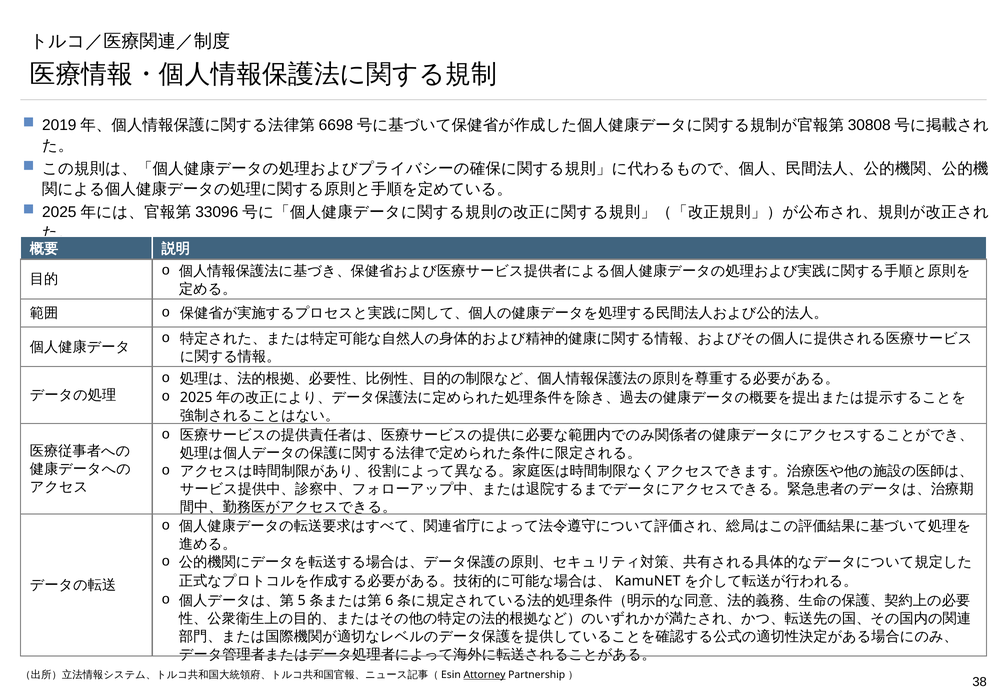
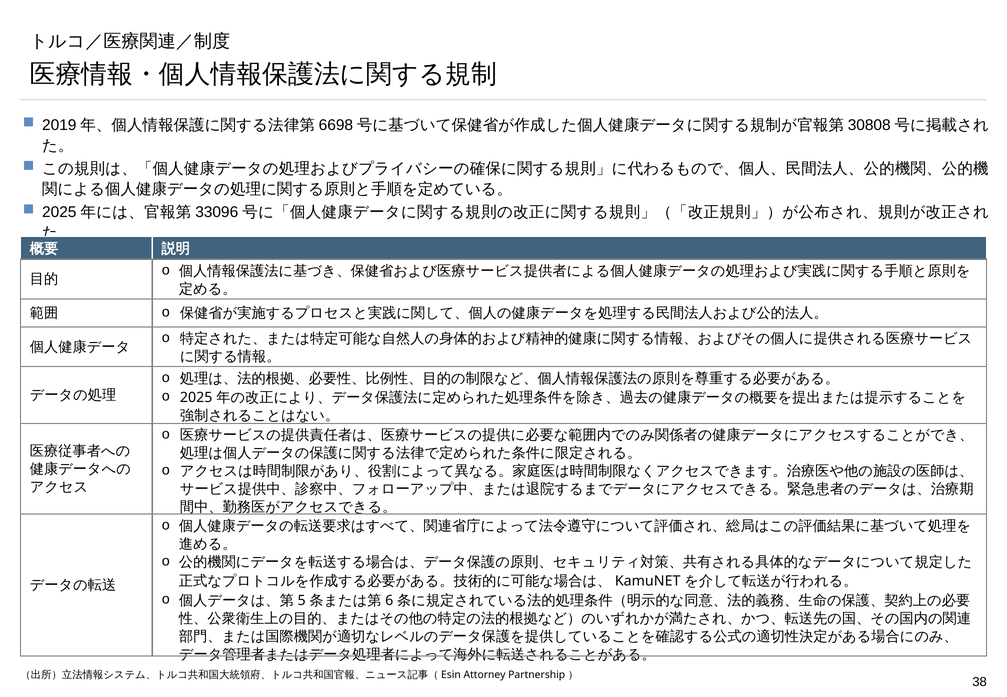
Attorney underline: present -> none (485, 675)
